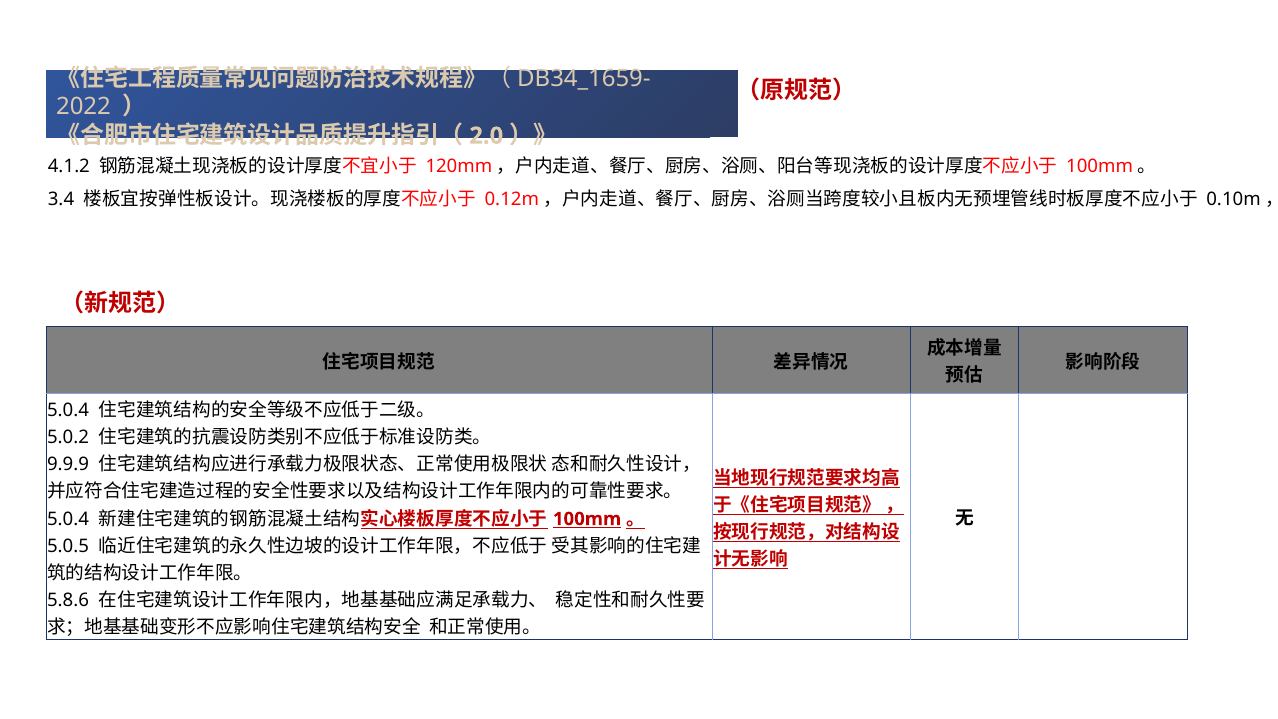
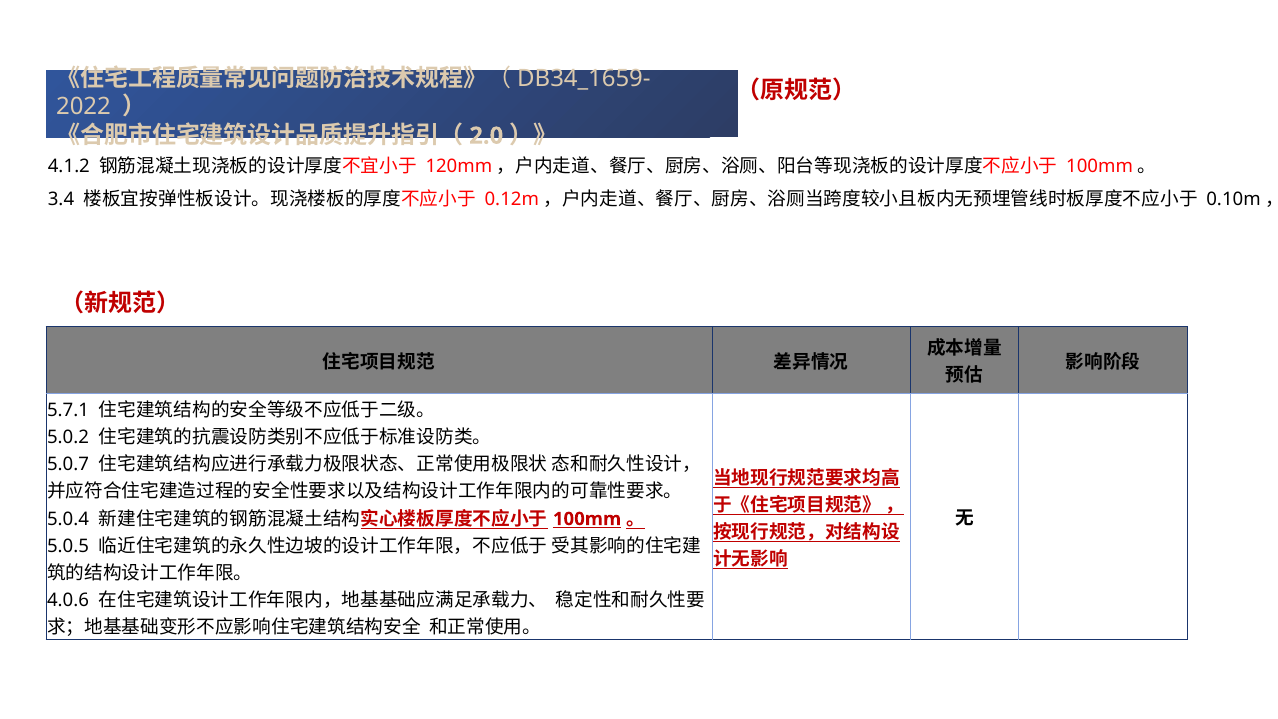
5.0.4: 5.0.4 -> 5.7.1 (68, 410)
9.9.9: 9.9.9 -> 5.0.7 (68, 465)
5.8.6: 5.8.6 -> 4.0.6 (68, 600)
